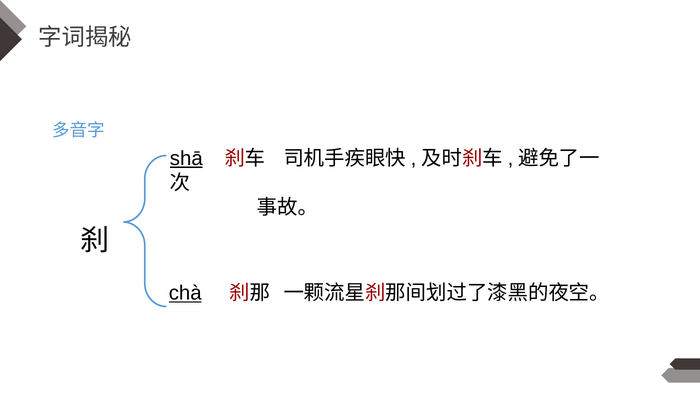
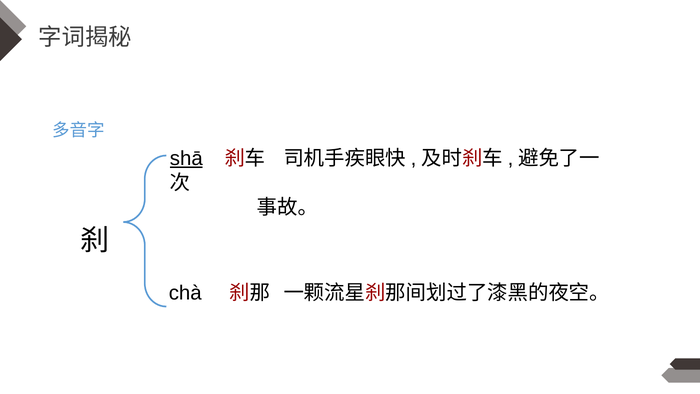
chà underline: present -> none (185, 293)
